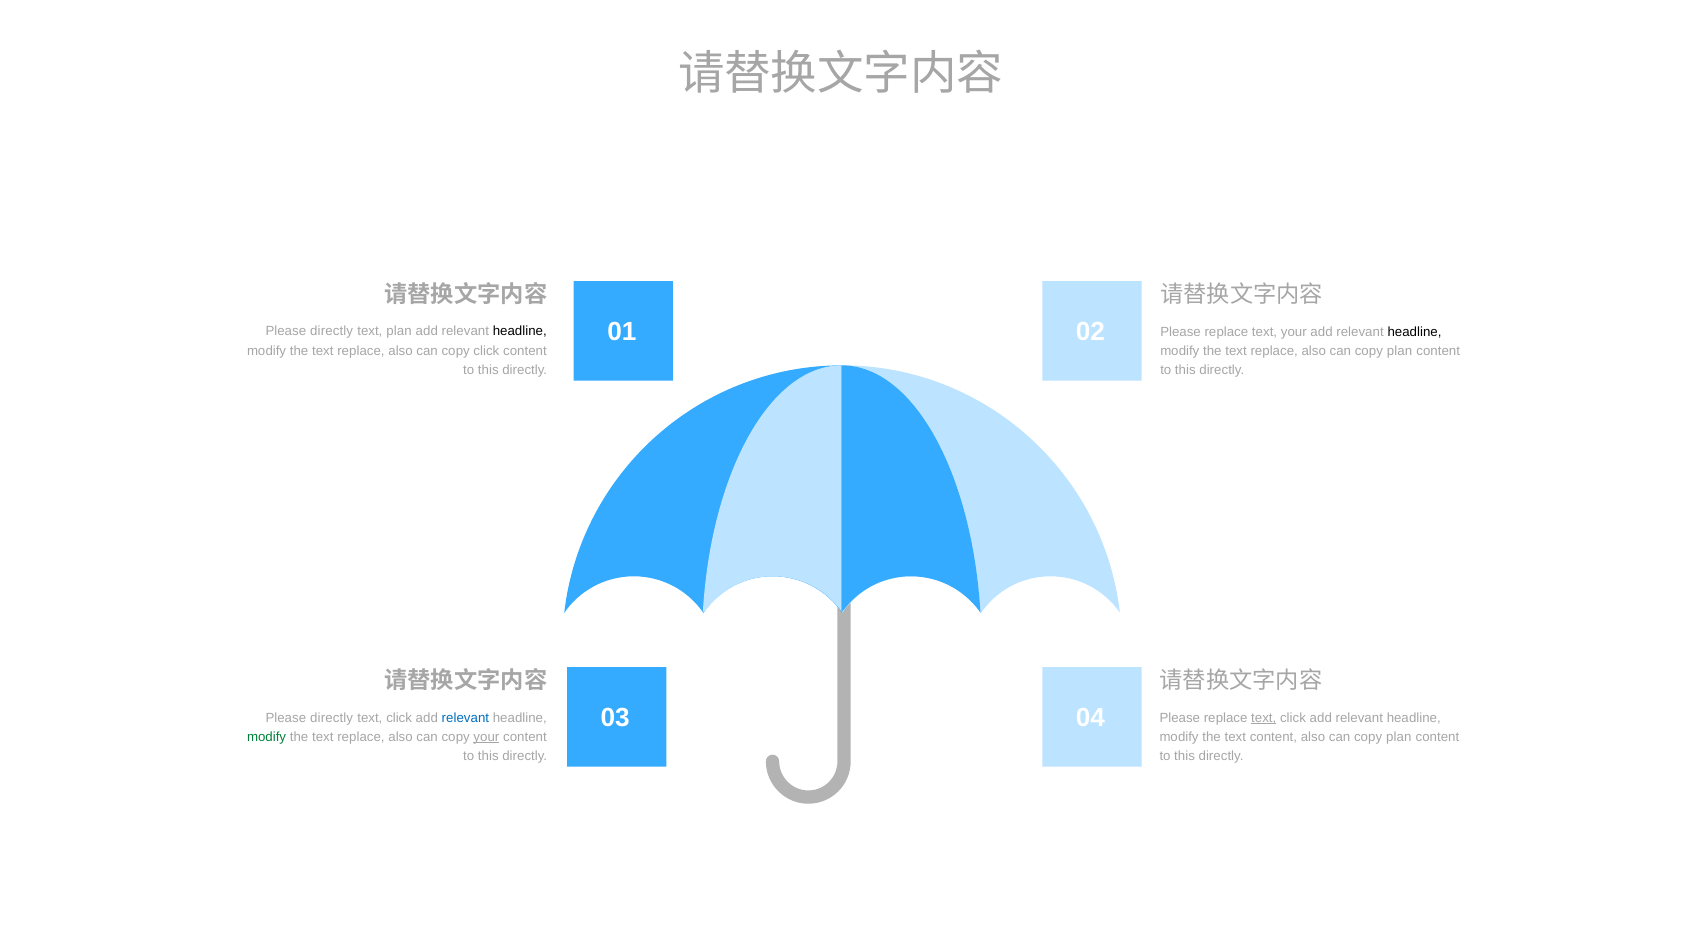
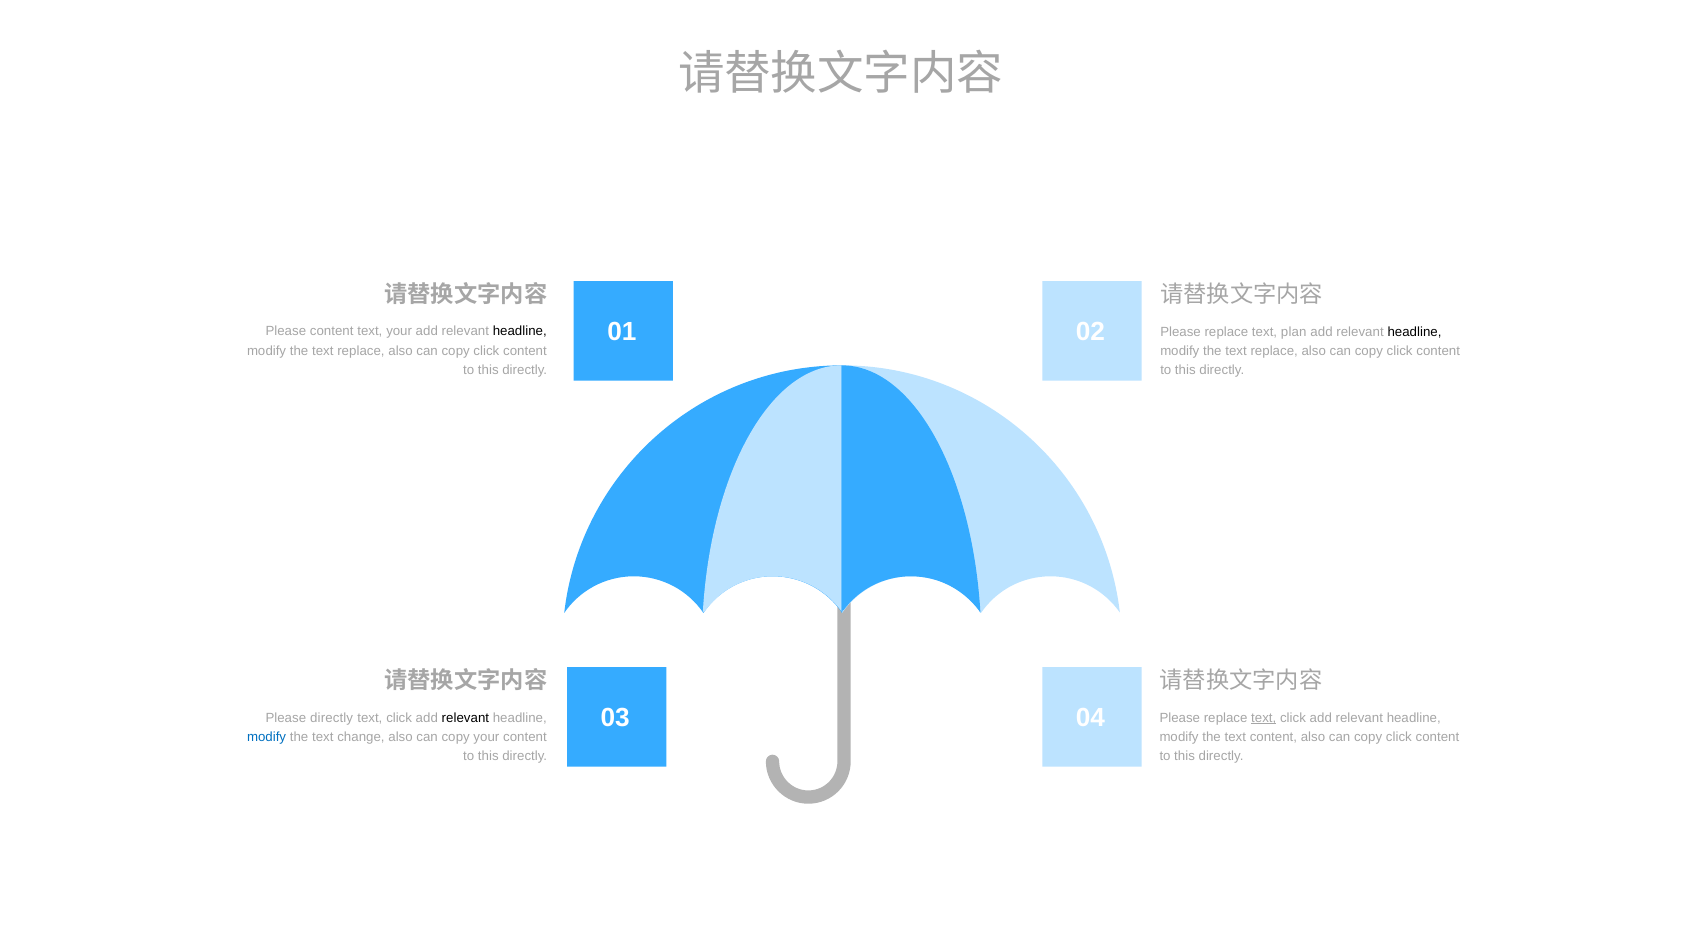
directly: directly -> content (332, 331)
text plan: plan -> your (399, 331)
text your: your -> plan (1294, 331)
plan: plan -> click (1400, 351)
relevant colour: blue -> black (465, 717)
modify colour: green -> blue (267, 736)
replace: replace -> change (361, 736)
your underline: present -> none (486, 736)
plan: plan -> click (1399, 736)
